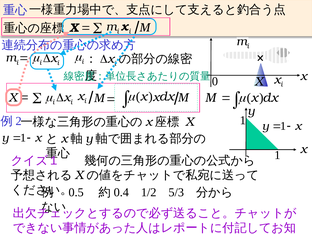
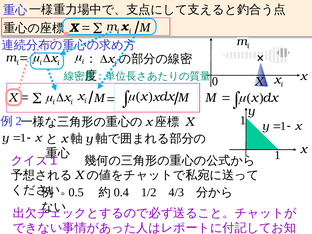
5/3: 5/3 -> 4/3 (176, 192)
